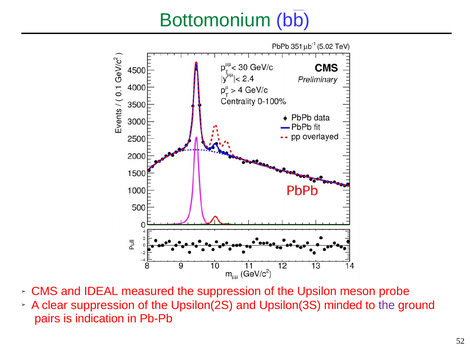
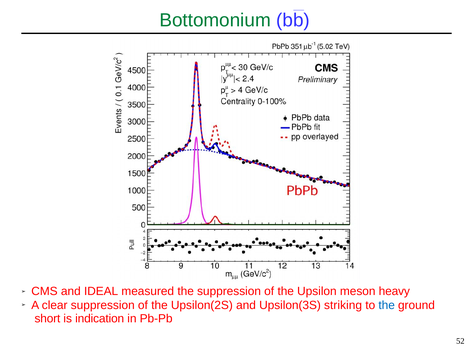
probe: probe -> heavy (394, 291)
minded: minded -> striking (343, 305)
the colour: purple -> blue (387, 305)
pairs: pairs -> short (47, 319)
